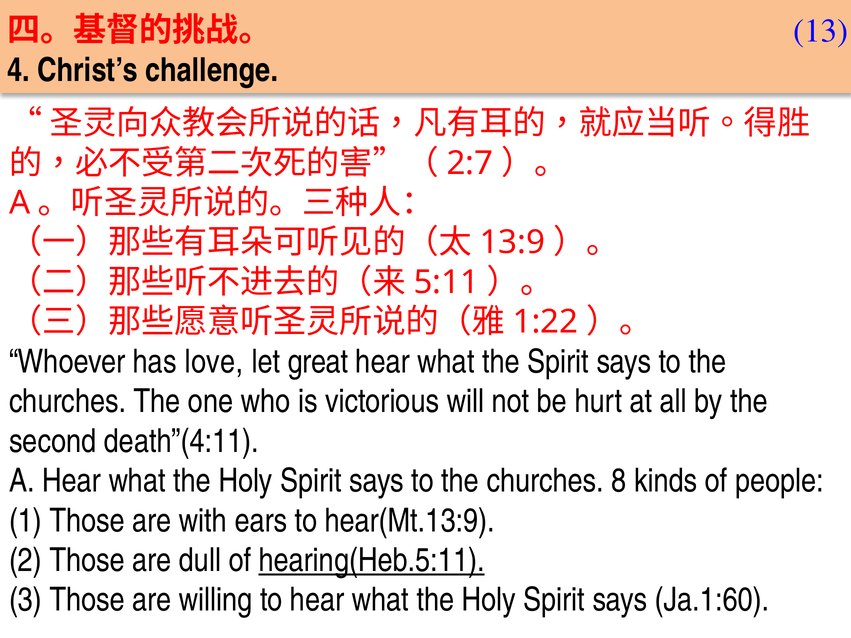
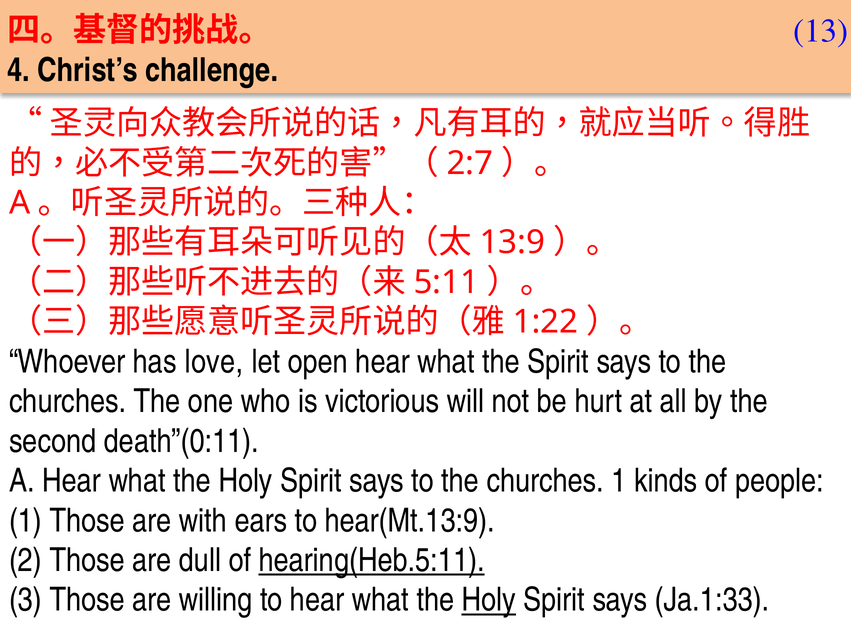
great: great -> open (318, 362)
death”(4:11: death”(4:11 -> death”(0:11 (181, 441)
churches 8: 8 -> 1 (619, 481)
Holy underline: none -> present (489, 600)
Ja.1:60: Ja.1:60 -> Ja.1:33 (712, 600)
